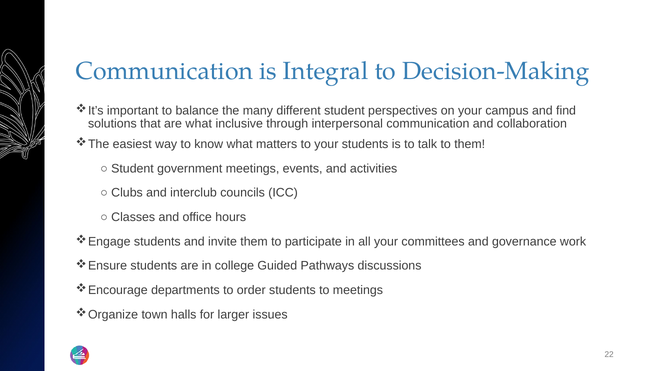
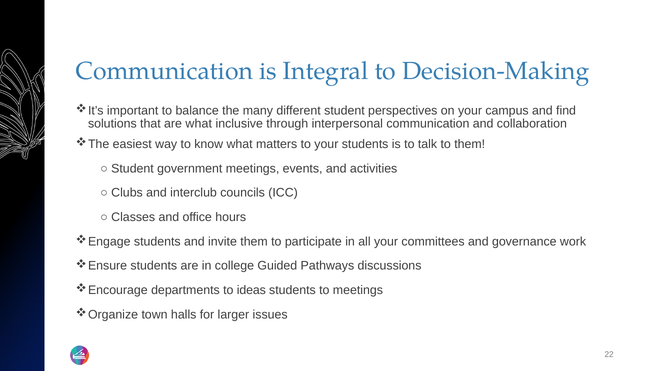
order: order -> ideas (251, 290)
